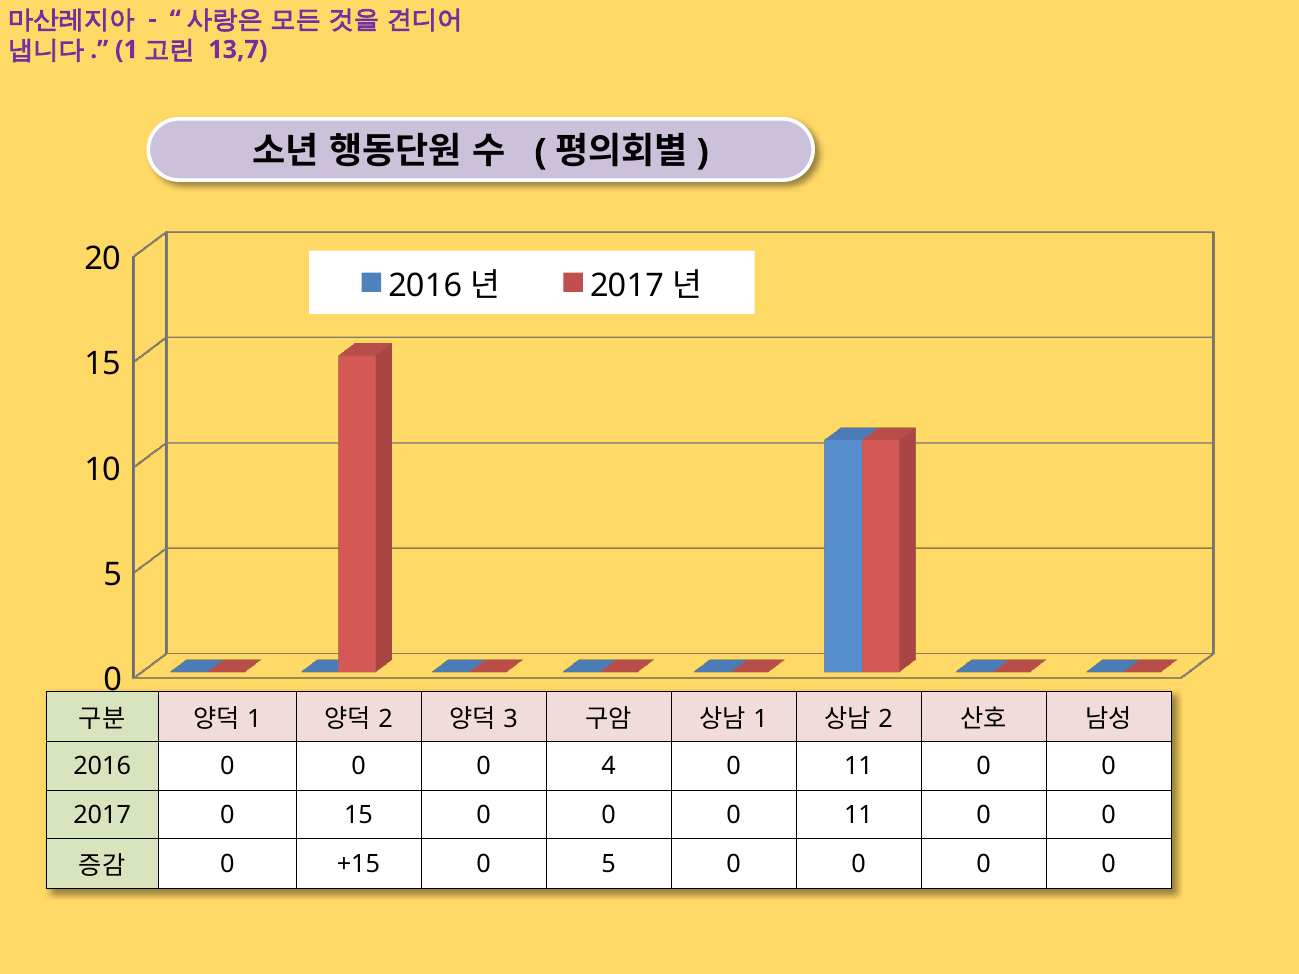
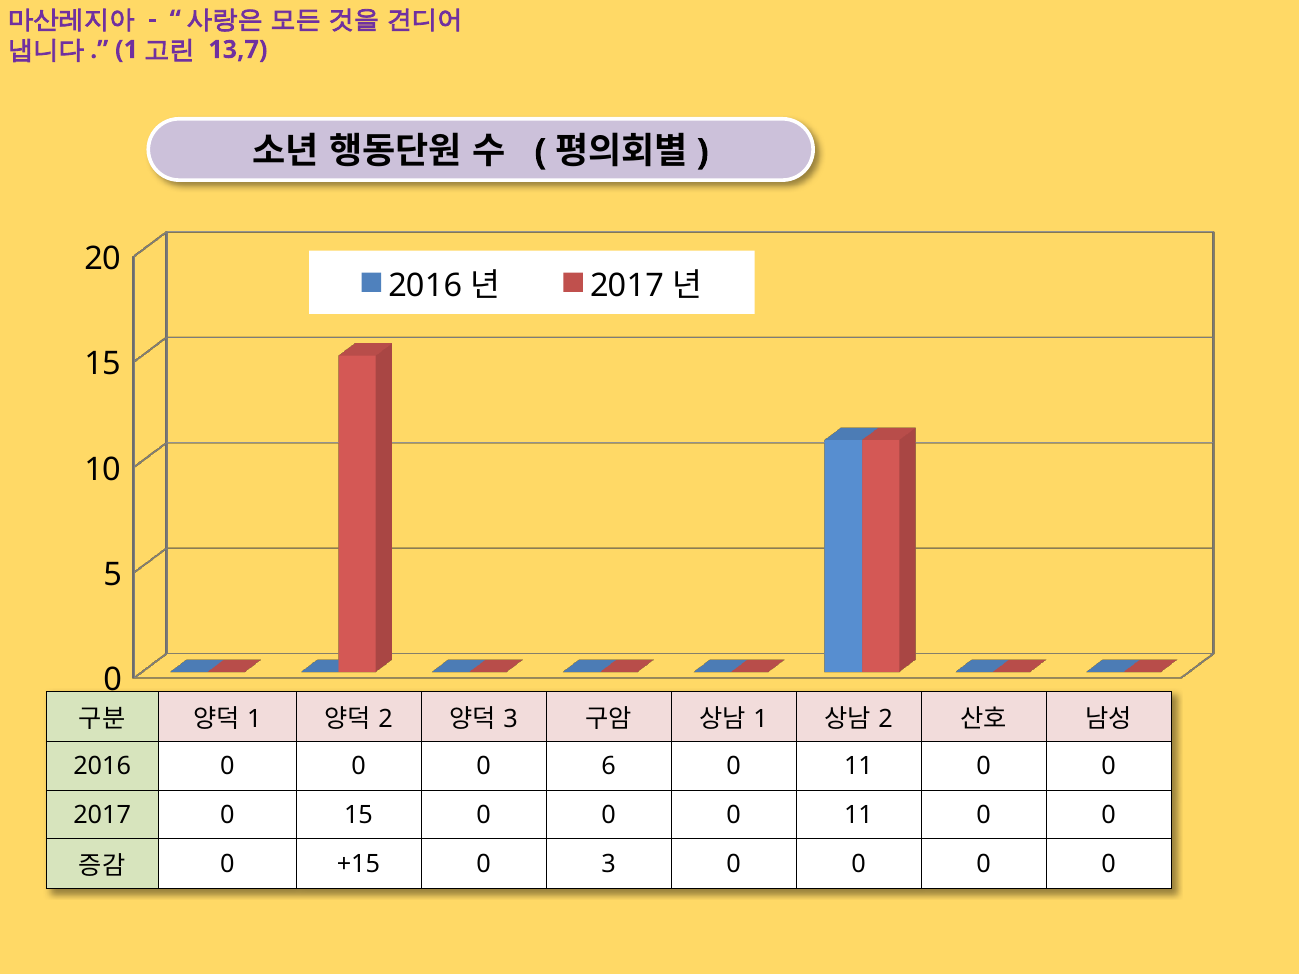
4: 4 -> 6 (609, 767)
+15 0 5: 5 -> 3 (609, 864)
